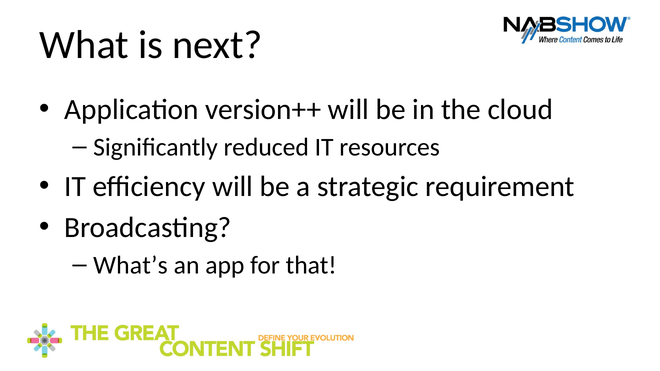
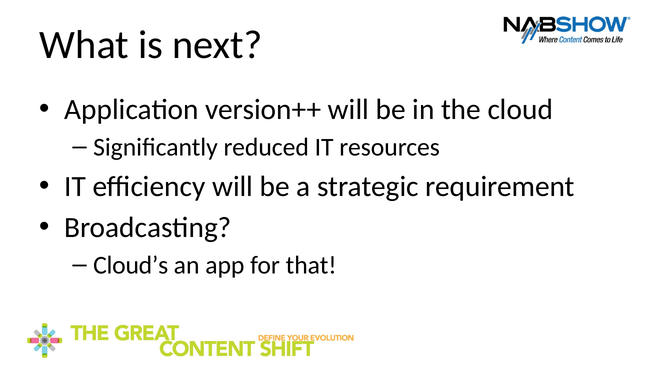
What’s: What’s -> Cloud’s (131, 266)
